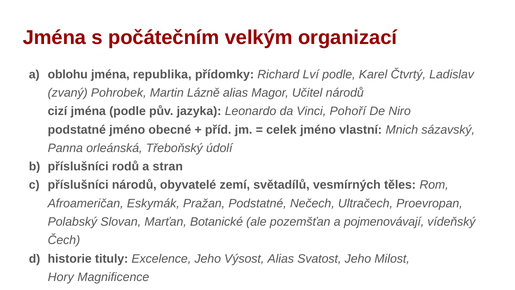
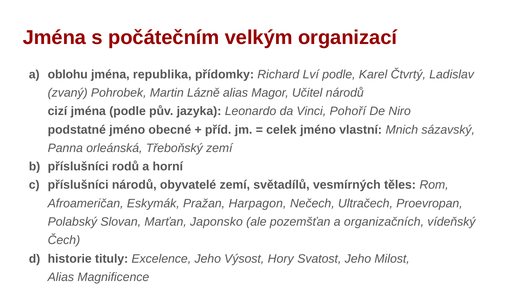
Třeboňský údolí: údolí -> zemí (219, 148)
stran: stran -> horní (168, 166)
Pražan Podstatné: Podstatné -> Harpagon (257, 203)
Botanické: Botanické -> Japonsko (216, 222)
pojmenovávají: pojmenovávají -> organizačních (384, 222)
Výsost Alias: Alias -> Hory (281, 258)
Hory: Hory -> Alias (61, 277)
